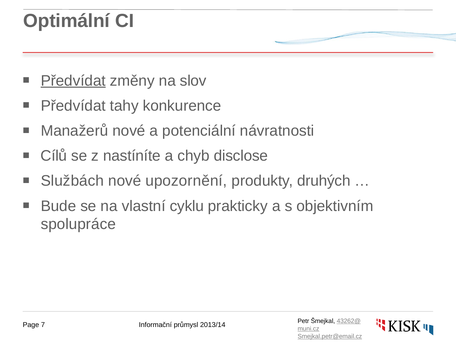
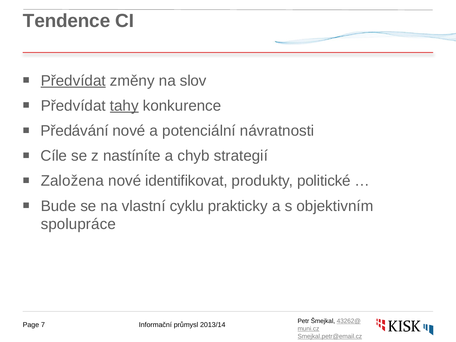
Optimální: Optimální -> Tendence (67, 21)
tahy underline: none -> present (124, 106)
Manažerů: Manažerů -> Předávání (75, 131)
Cílů: Cílů -> Cíle (54, 156)
disclose: disclose -> strategií (241, 156)
Službách: Službách -> Založena (72, 181)
upozornění: upozornění -> identifikovat (186, 181)
druhých: druhých -> politické (324, 181)
